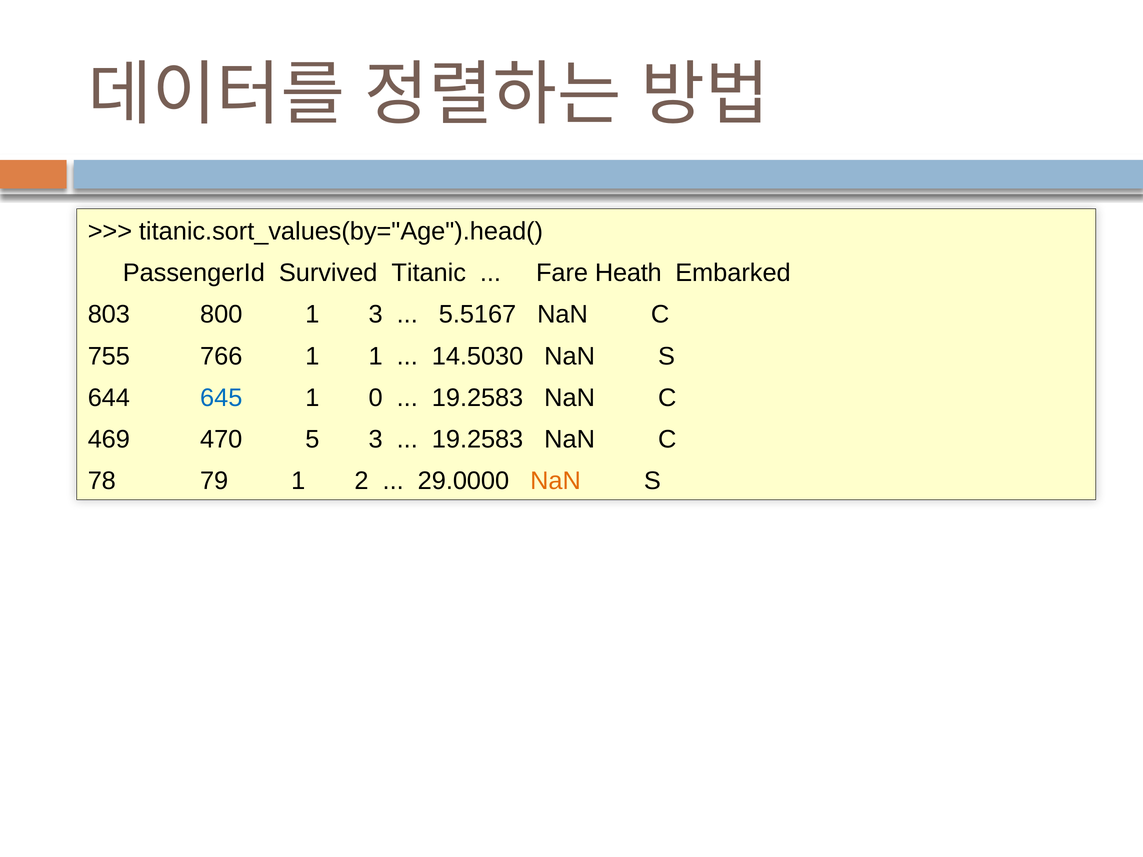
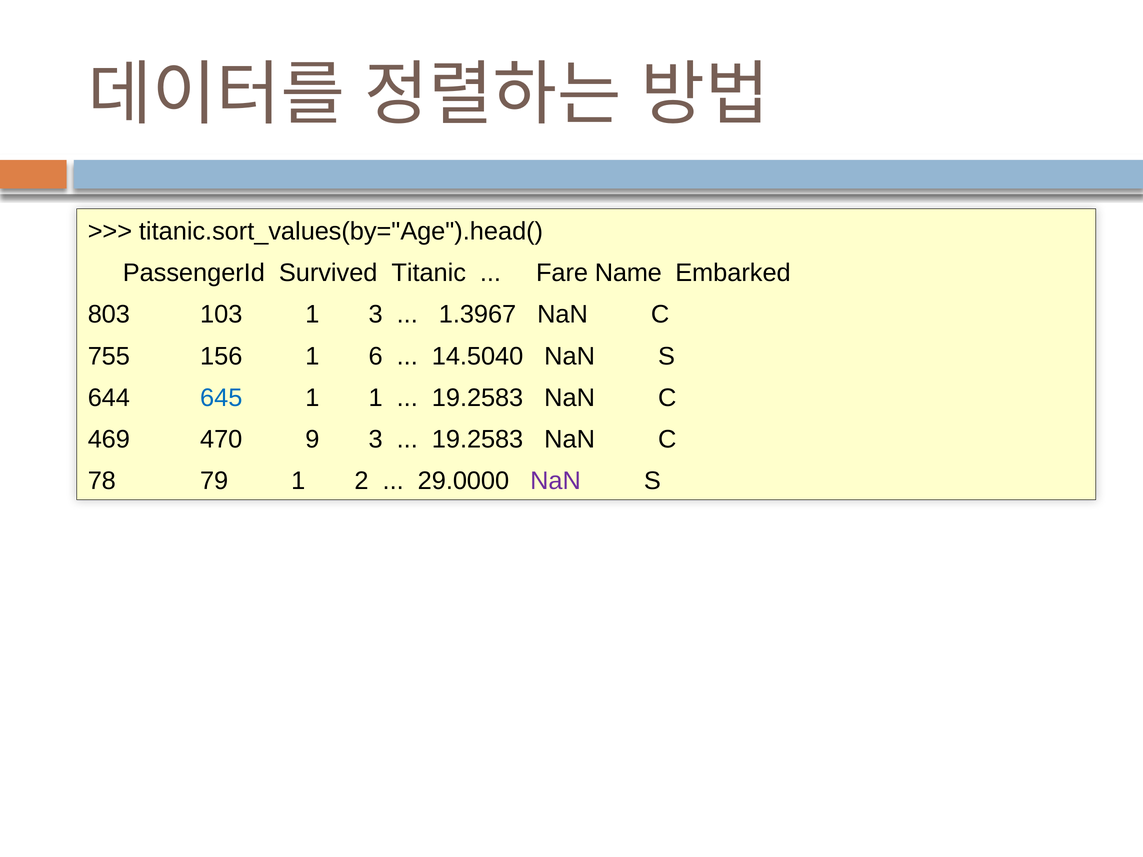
Heath: Heath -> Name (628, 273)
800: 800 -> 103 (221, 315)
5.5167: 5.5167 -> 1.3967 (478, 315)
766: 766 -> 156 (221, 356)
1 1: 1 -> 6 (376, 356)
14.5030: 14.5030 -> 14.5040 (478, 356)
1 0: 0 -> 1 (376, 398)
5: 5 -> 9 (312, 439)
NaN colour: orange -> purple (556, 481)
